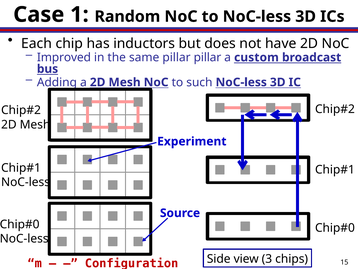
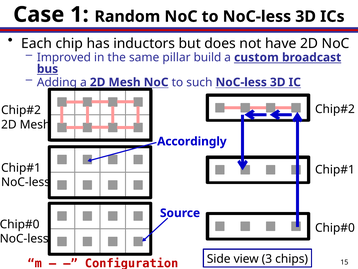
pillar pillar: pillar -> build (207, 57)
Experiment: Experiment -> Accordingly (192, 141)
